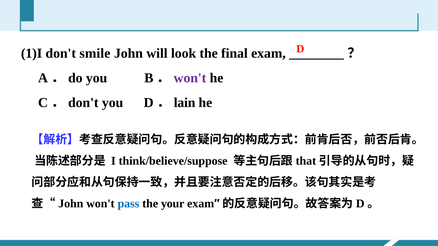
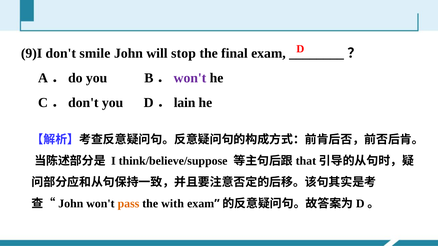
1)I: 1)I -> 9)I (32, 53)
look: look -> stop (184, 53)
pass colour: blue -> orange (128, 204)
your: your -> with (173, 204)
